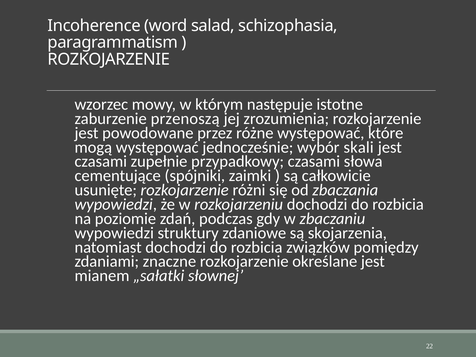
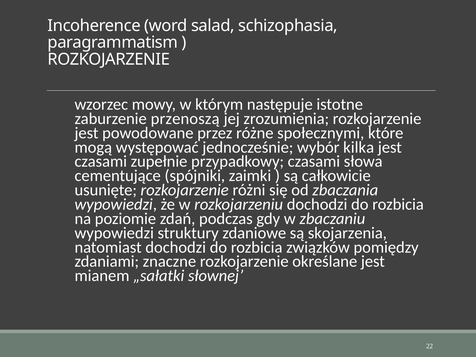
różne występować: występować -> społecznymi (321, 133)
skali: skali -> kilka (359, 147)
